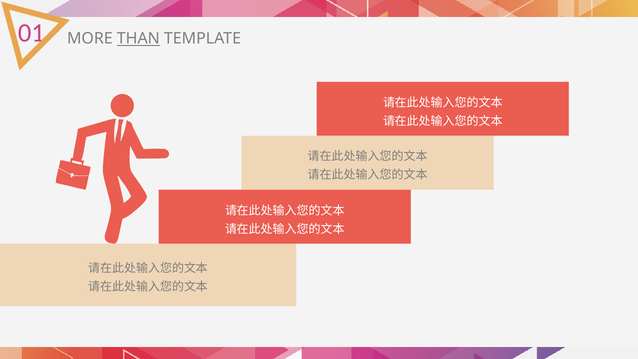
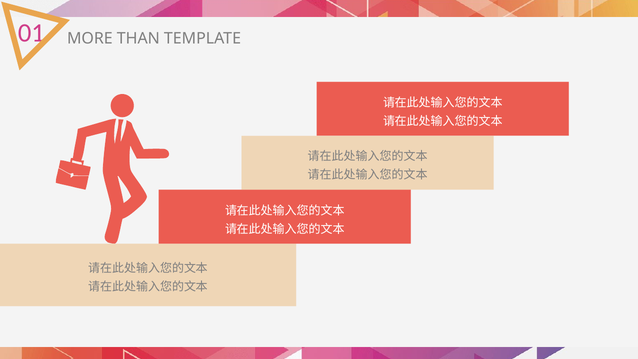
THAN underline: present -> none (138, 38)
